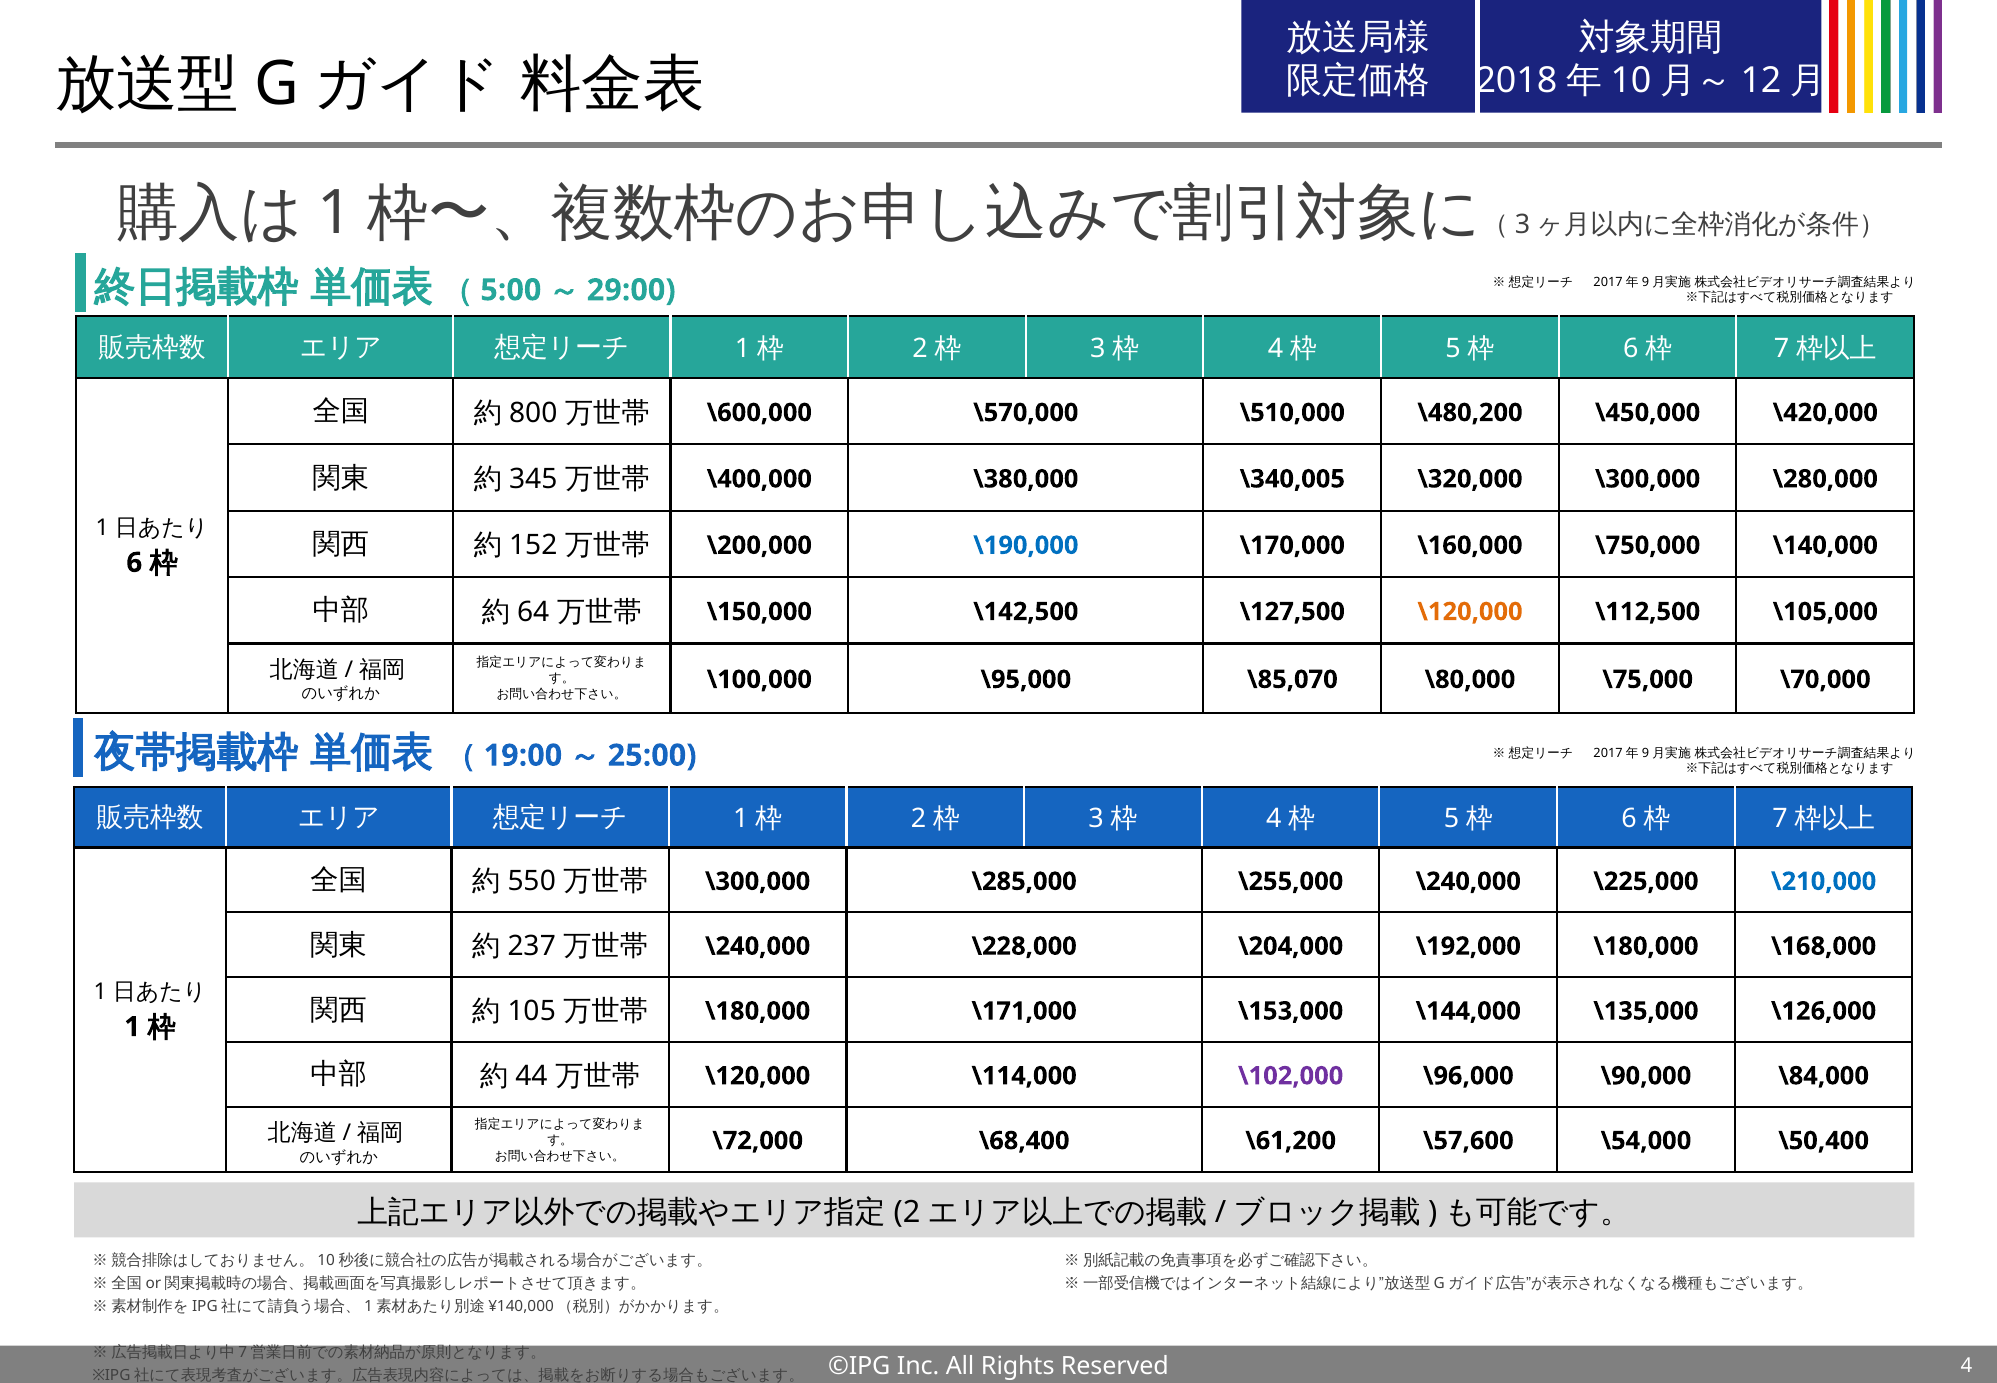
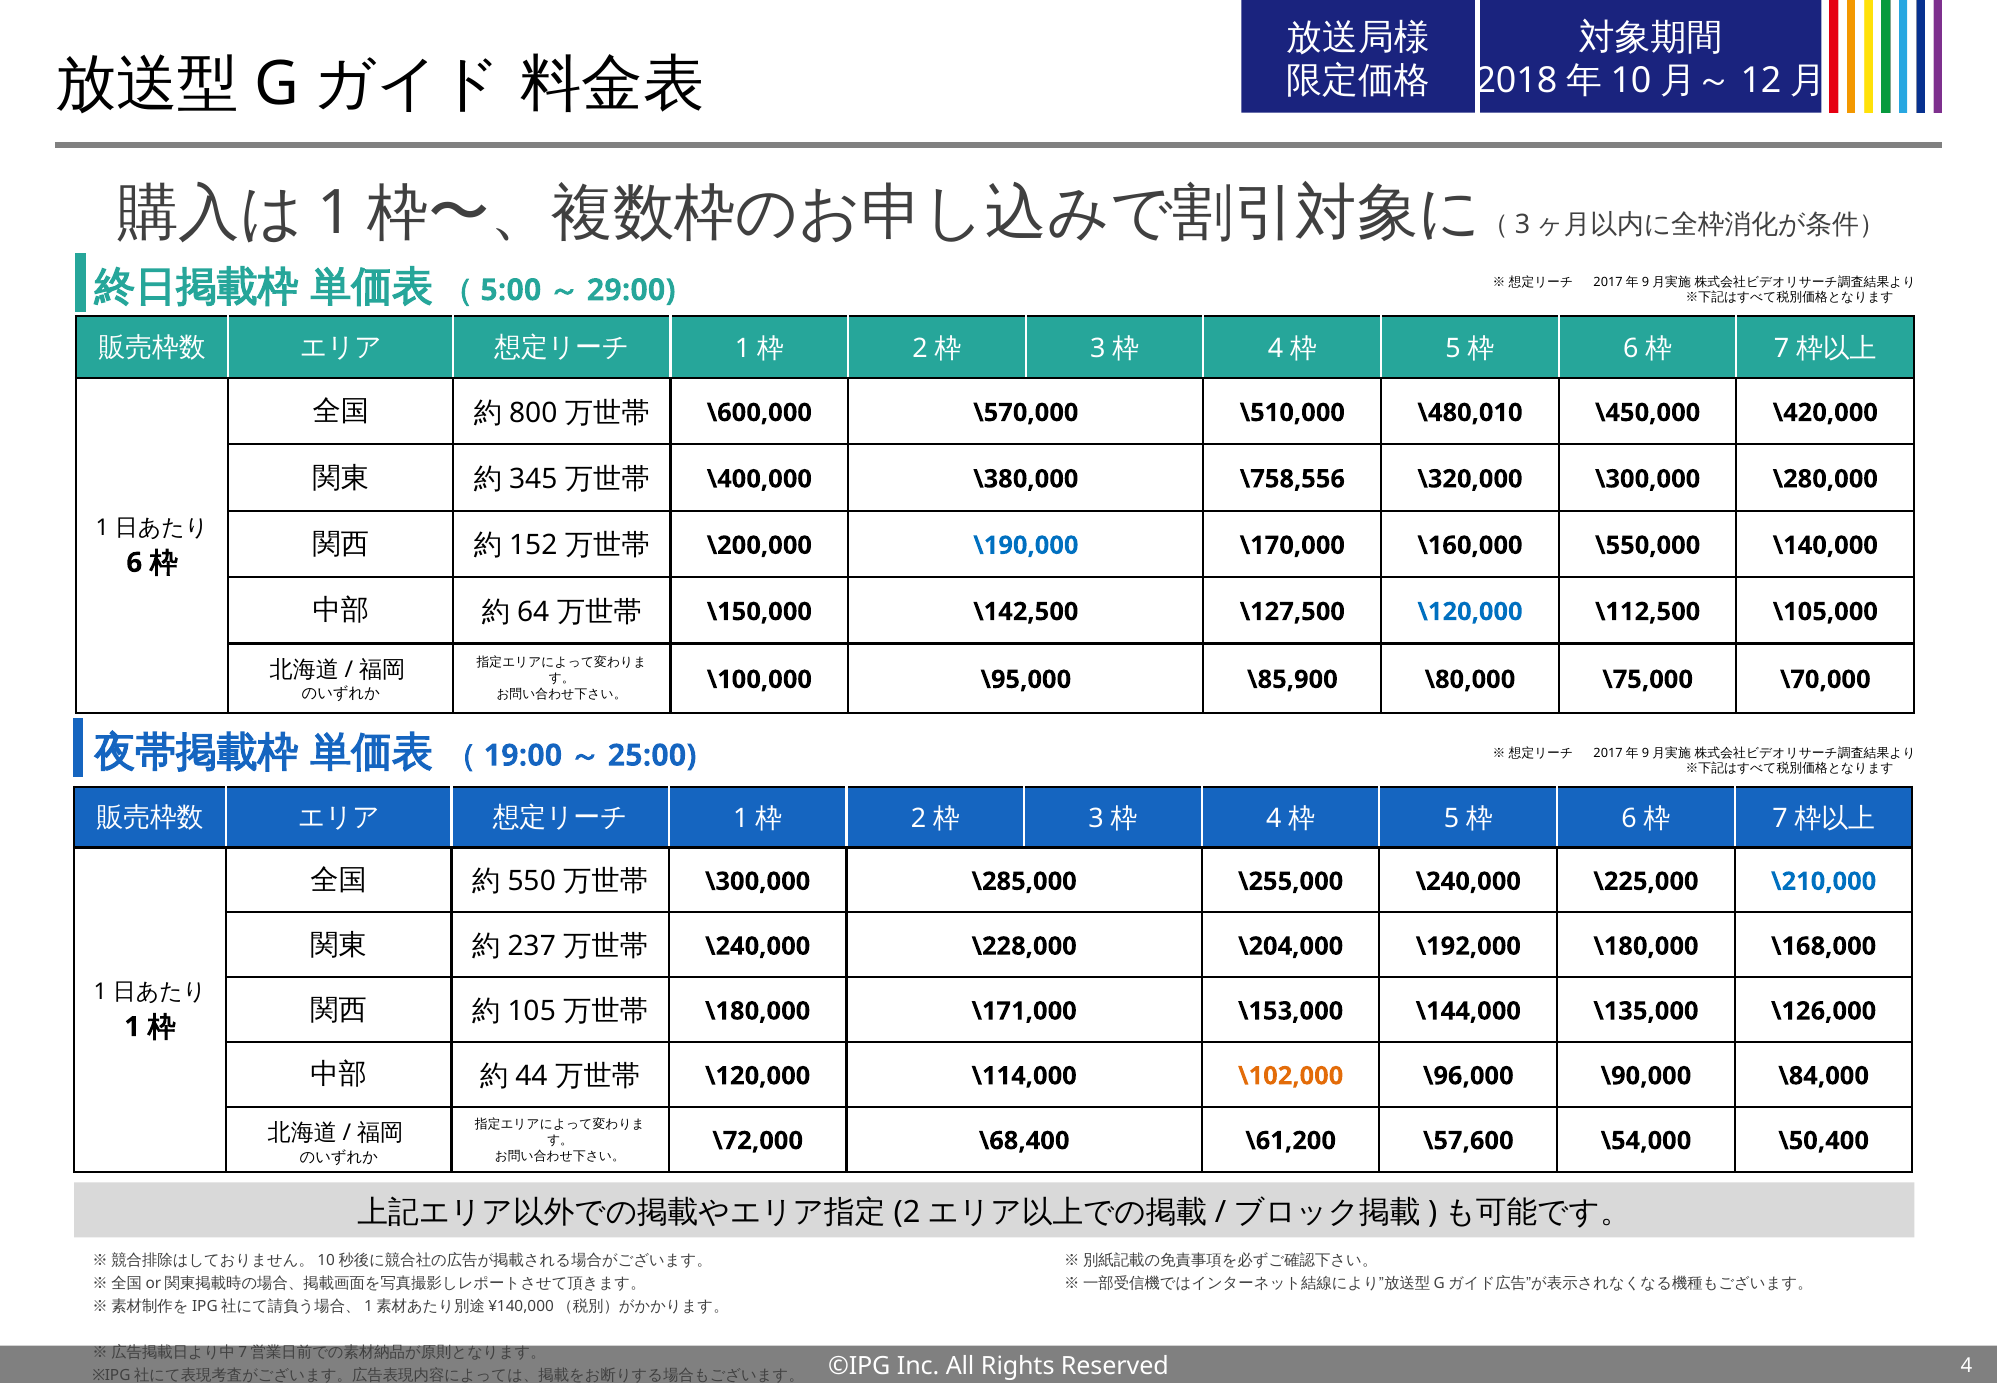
\480,200: \480,200 -> \480,010 (1470, 413)
\340,005: \340,005 -> \758,556 (1292, 479)
\750,000: \750,000 -> \550,000 (1648, 545)
\120,000 colour: orange -> blue (1470, 612)
\85,070: \85,070 -> \85,900 (1292, 679)
\102,000 colour: purple -> orange (1291, 1076)
